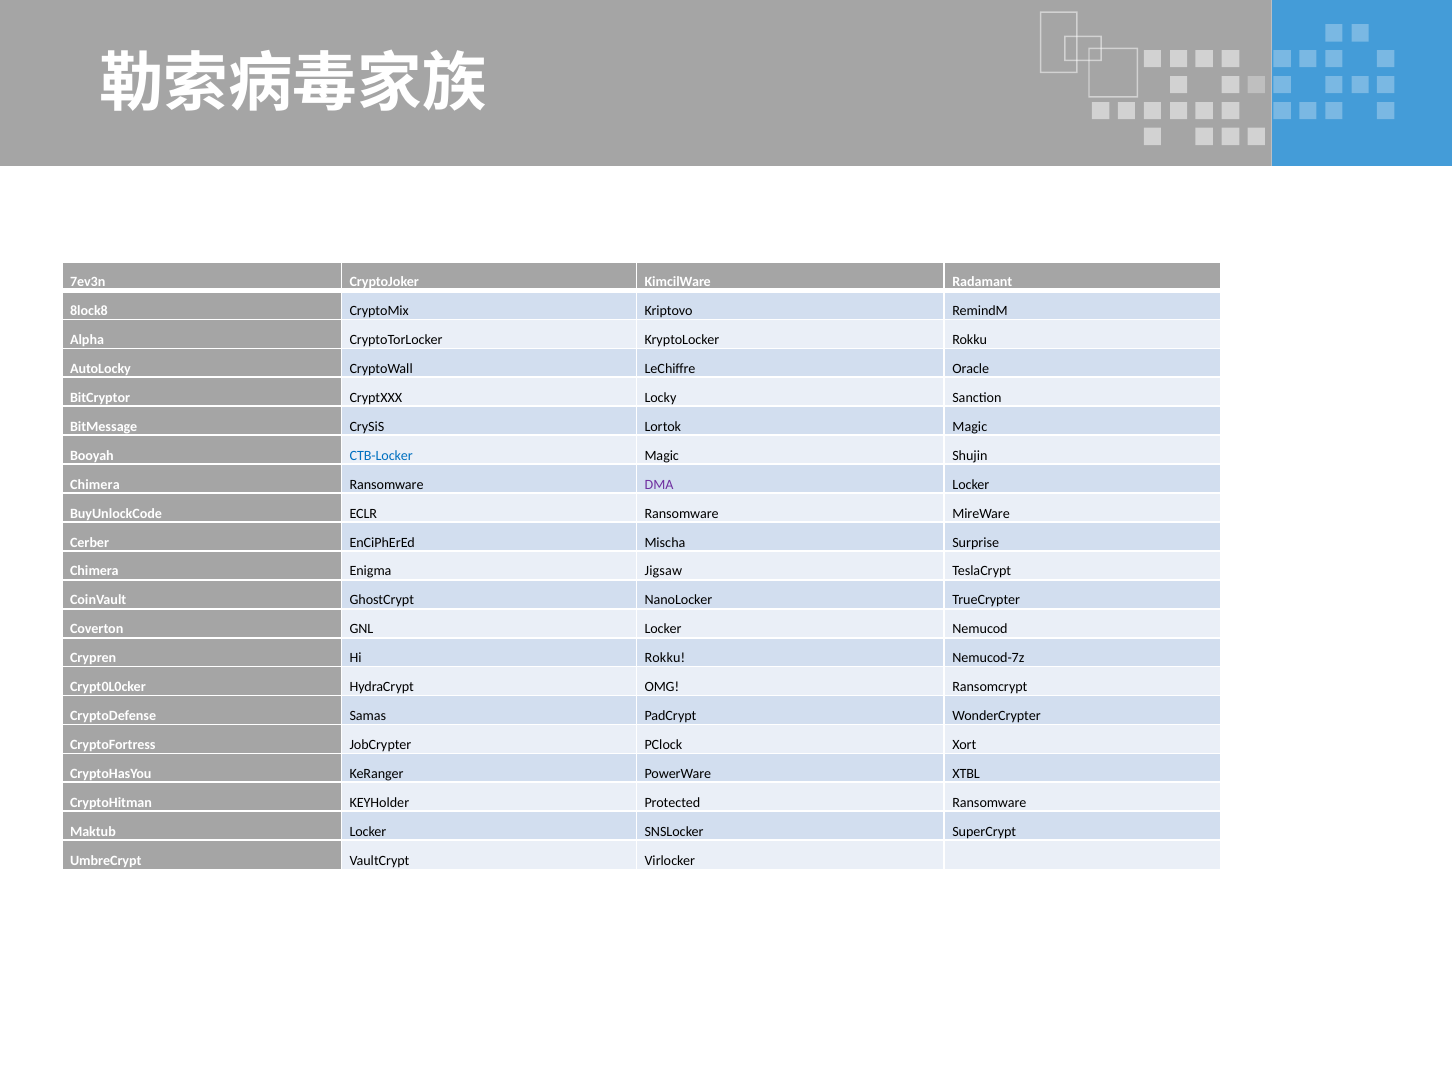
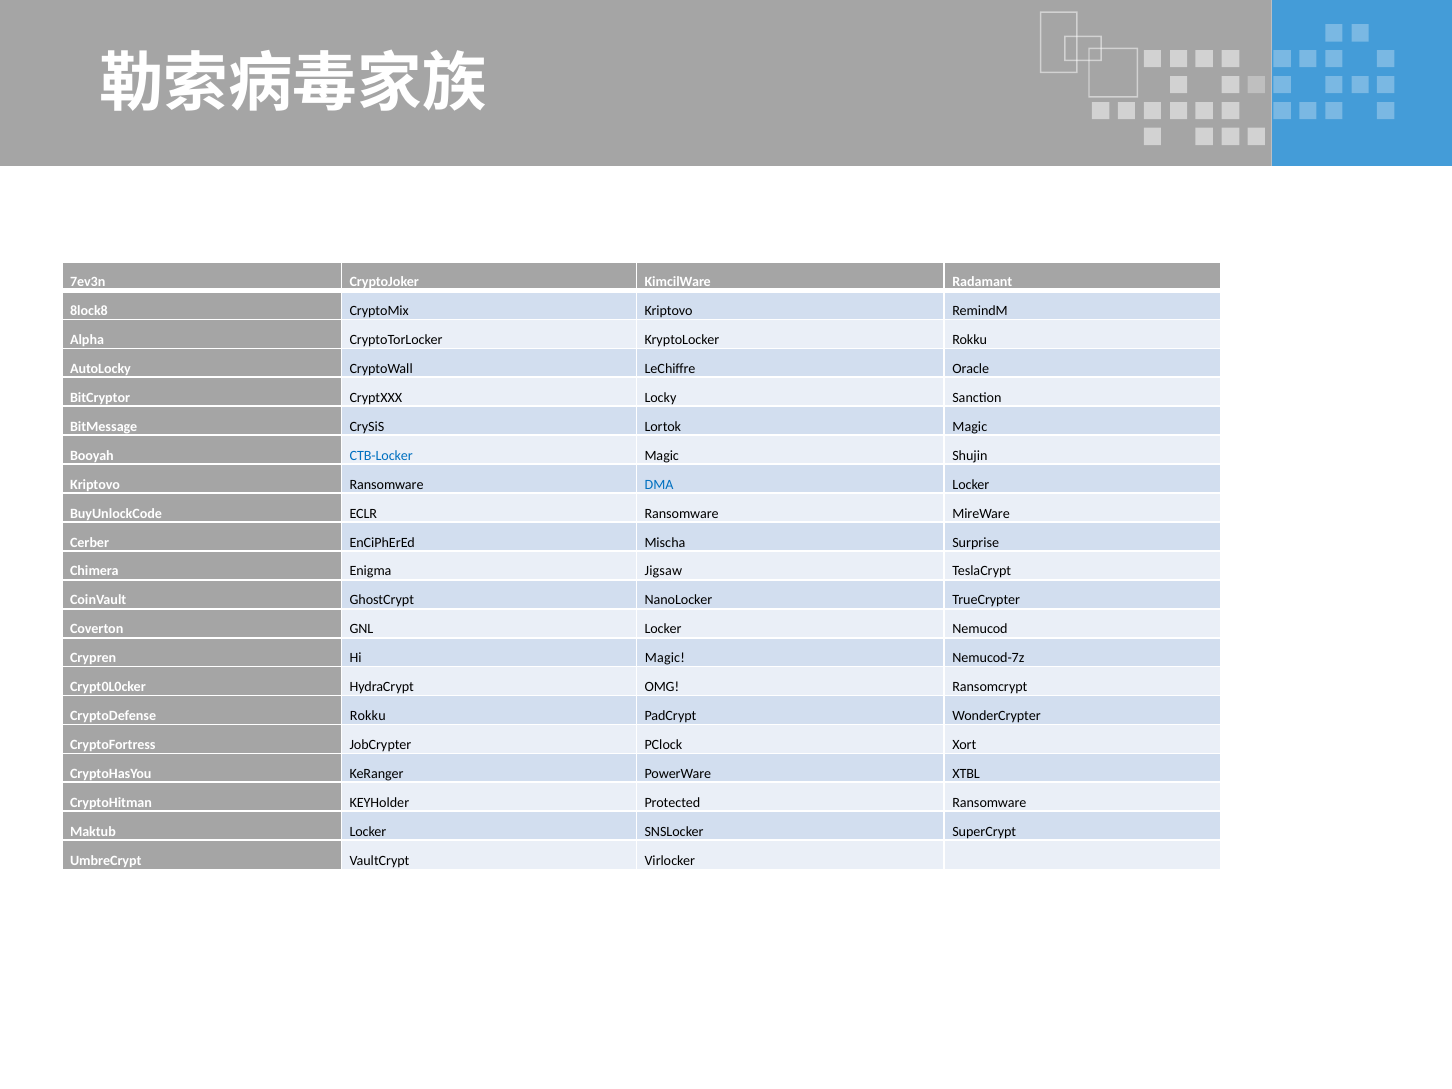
Chimera: Chimera -> Kriptovo (95, 485)
DMA colour: purple -> blue (659, 485)
Hi Rokku: Rokku -> Magic (665, 658)
CryptoDefense Samas: Samas -> Rokku (368, 716)
